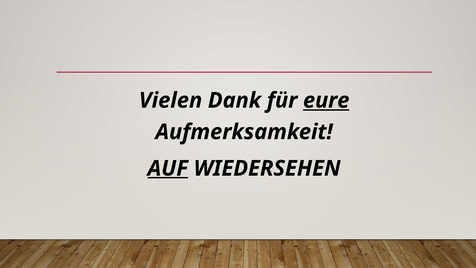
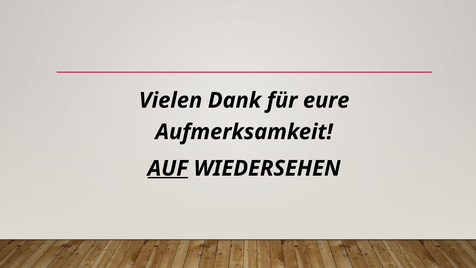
eure underline: present -> none (326, 100)
